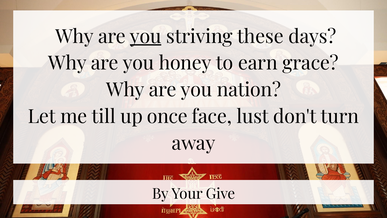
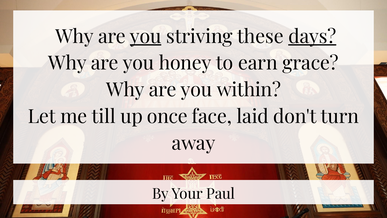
days underline: none -> present (312, 37)
nation: nation -> within (249, 90)
lust: lust -> laid (253, 117)
Give: Give -> Paul (221, 194)
